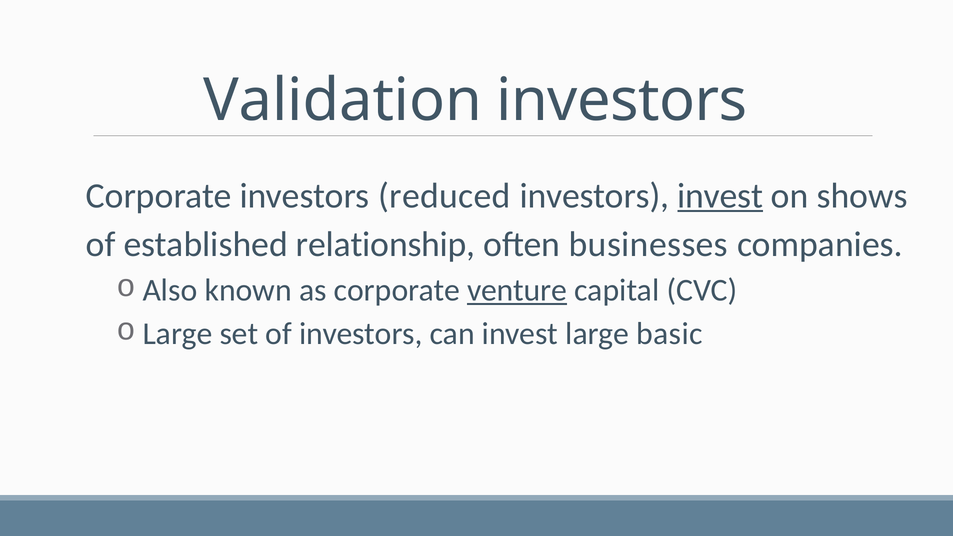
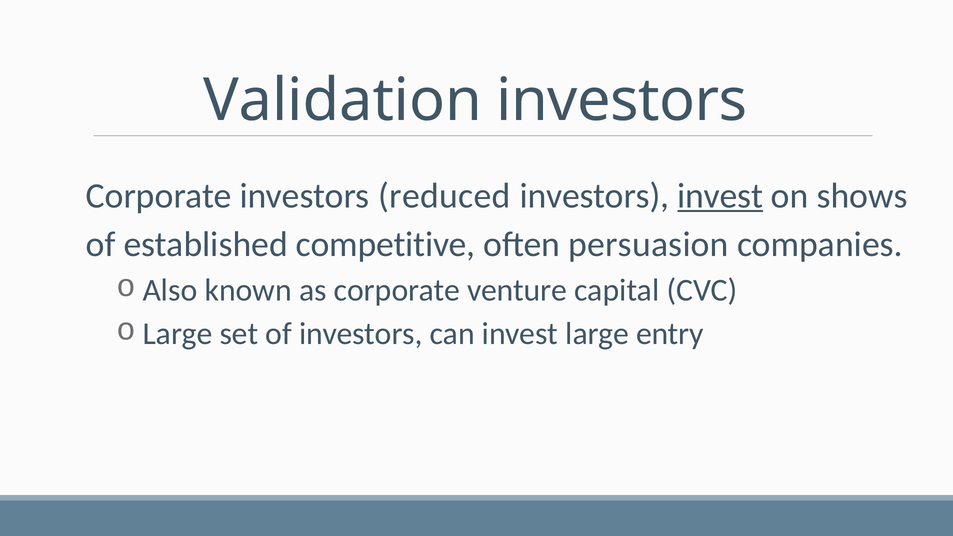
relationship: relationship -> competitive (386, 245)
businesses: businesses -> persuasion (648, 245)
venture underline: present -> none (517, 290)
basic: basic -> entry (670, 334)
